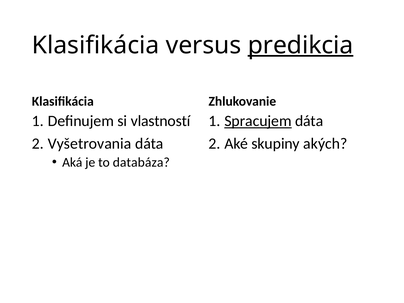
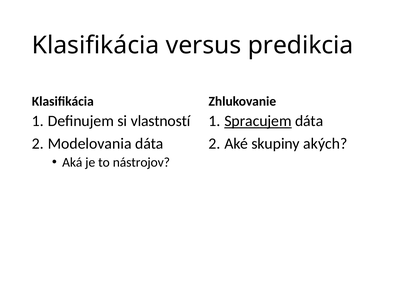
predikcia underline: present -> none (301, 45)
Vyšetrovania: Vyšetrovania -> Modelovania (90, 144)
databáza: databáza -> nástrojov (141, 162)
